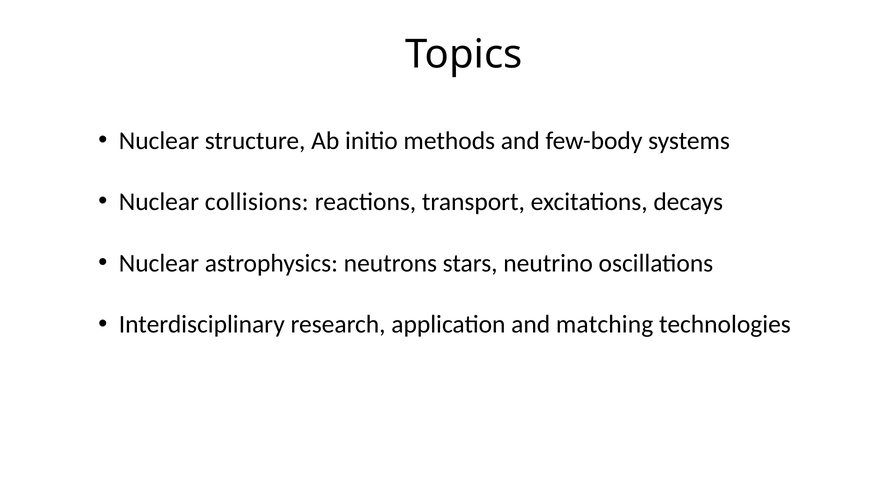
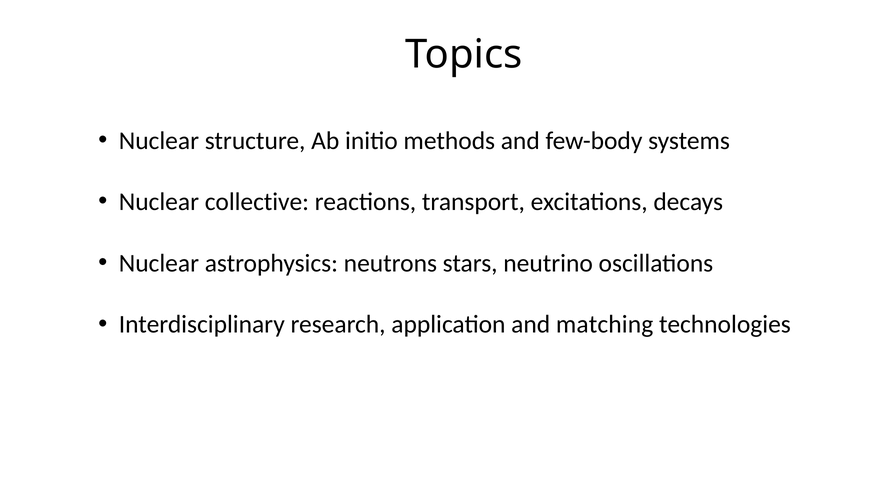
collisions: collisions -> collective (257, 202)
